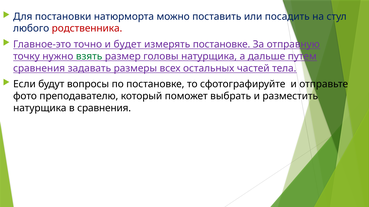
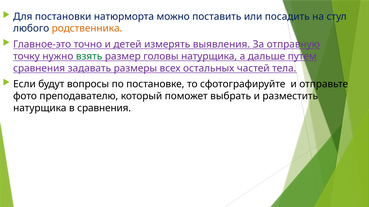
родственника colour: red -> orange (87, 29)
будет: будет -> детей (127, 44)
измерять постановке: постановке -> выявления (221, 44)
